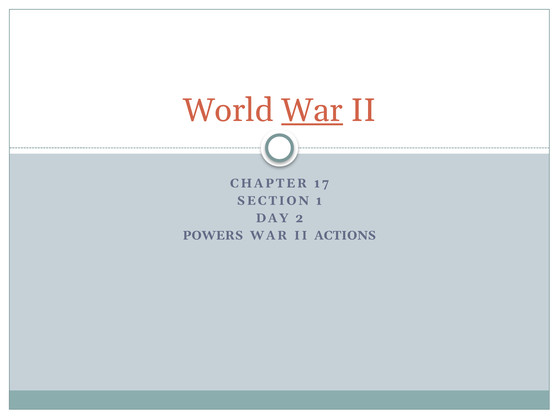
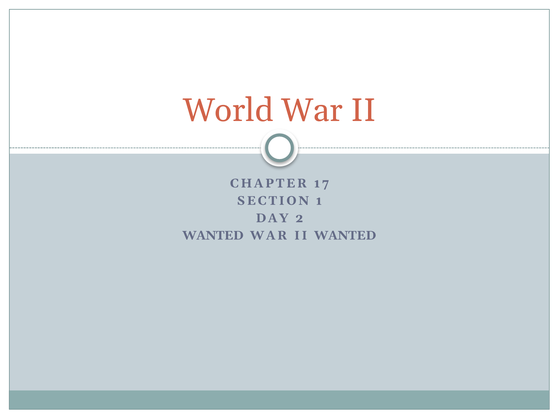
War underline: present -> none (312, 110)
POWERS: POWERS -> WANTED (213, 236)
II ACTIONS: ACTIONS -> WANTED (345, 236)
